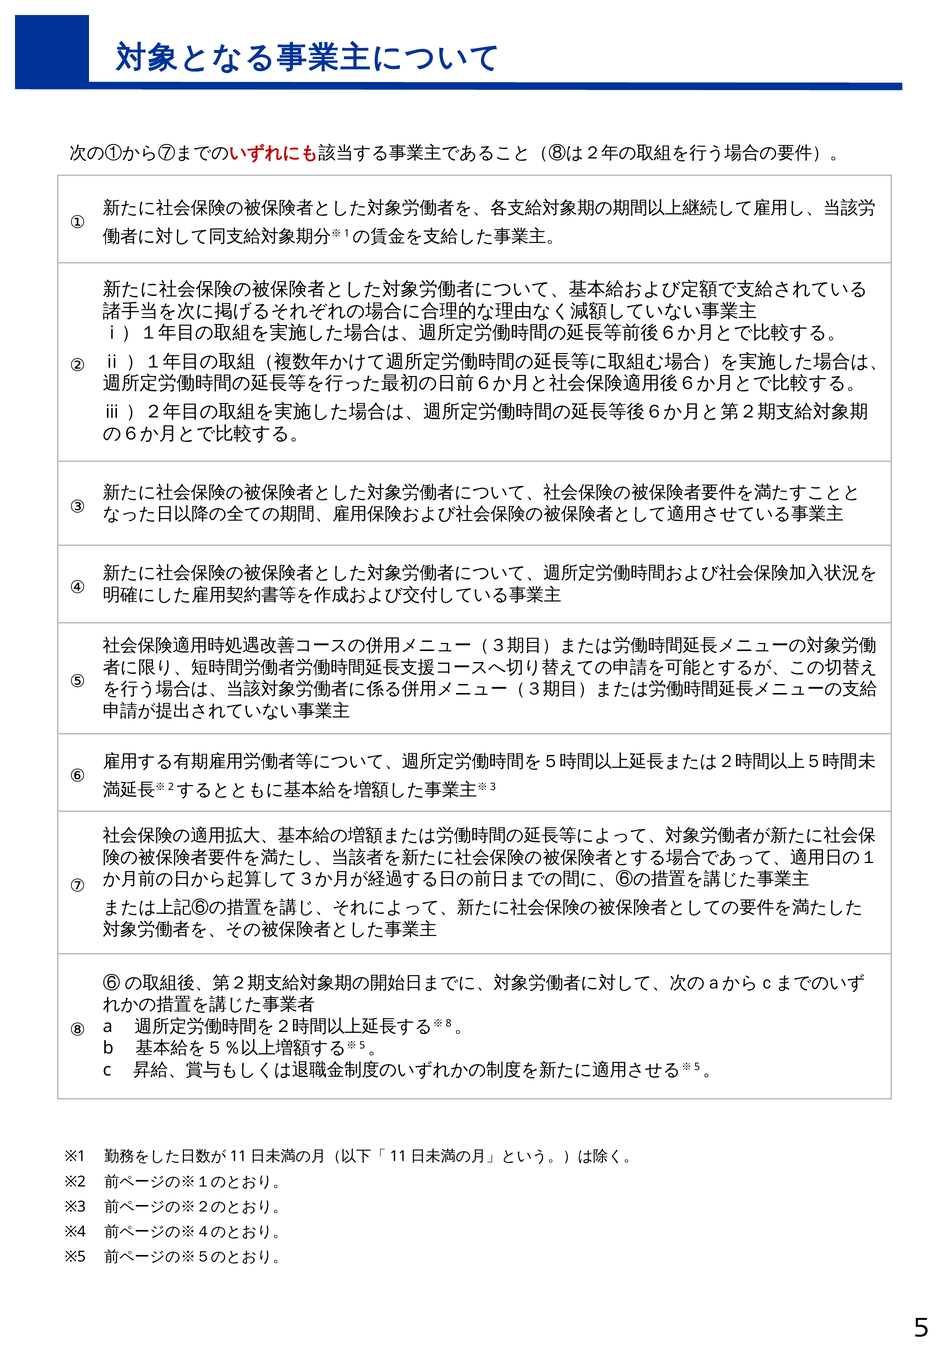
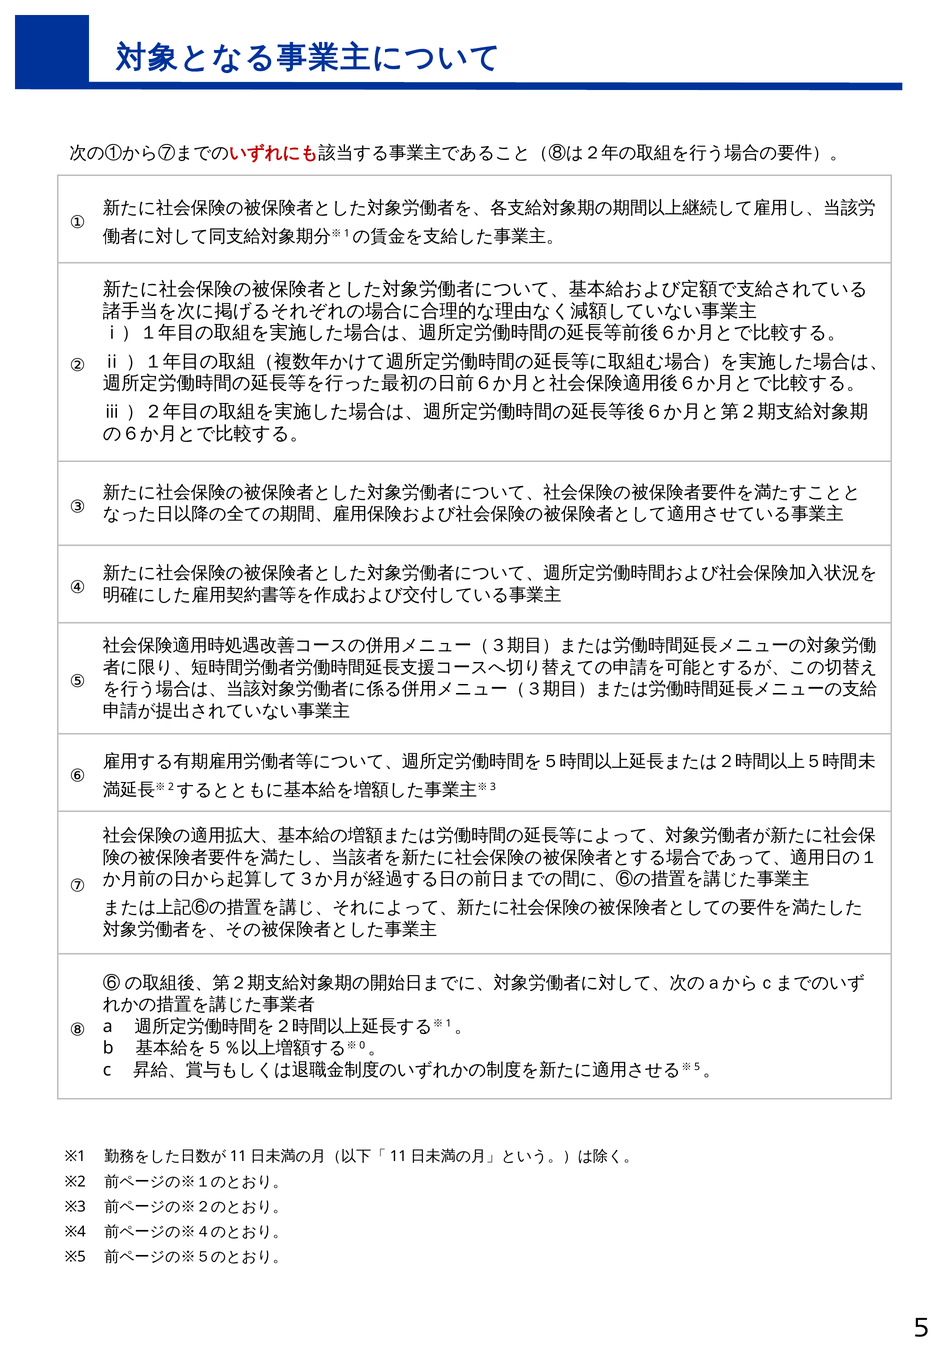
8: 8 -> 1 (449, 1023)
5: 5 -> 0 (362, 1045)
